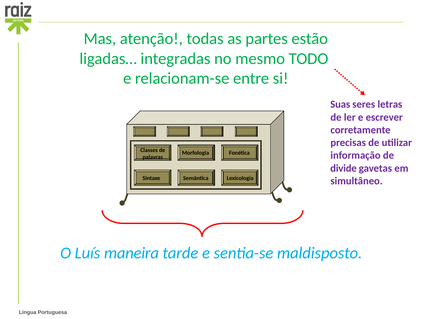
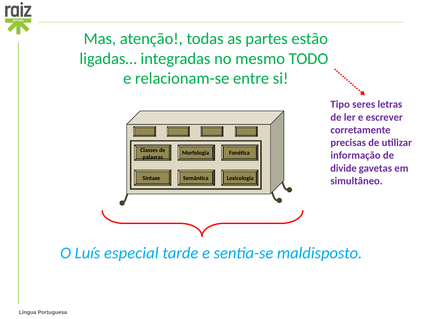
Suas: Suas -> Tipo (340, 104)
maneira: maneira -> especial (131, 253)
